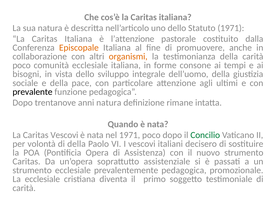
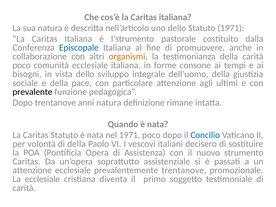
l’attenzione: l’attenzione -> l’strumento (133, 39)
Episcopale colour: orange -> blue (79, 48)
Caritas Vescovi: Vescovi -> Statuto (64, 135)
Concilio colour: green -> blue (205, 135)
strumento: strumento -> attenzione (32, 170)
prevalentemente pedagogica: pedagogica -> trentanove (184, 170)
